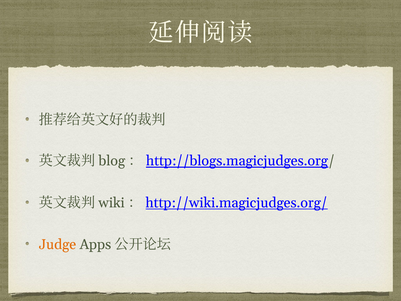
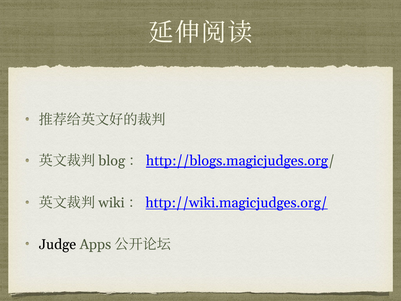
Judge colour: orange -> black (57, 244)
